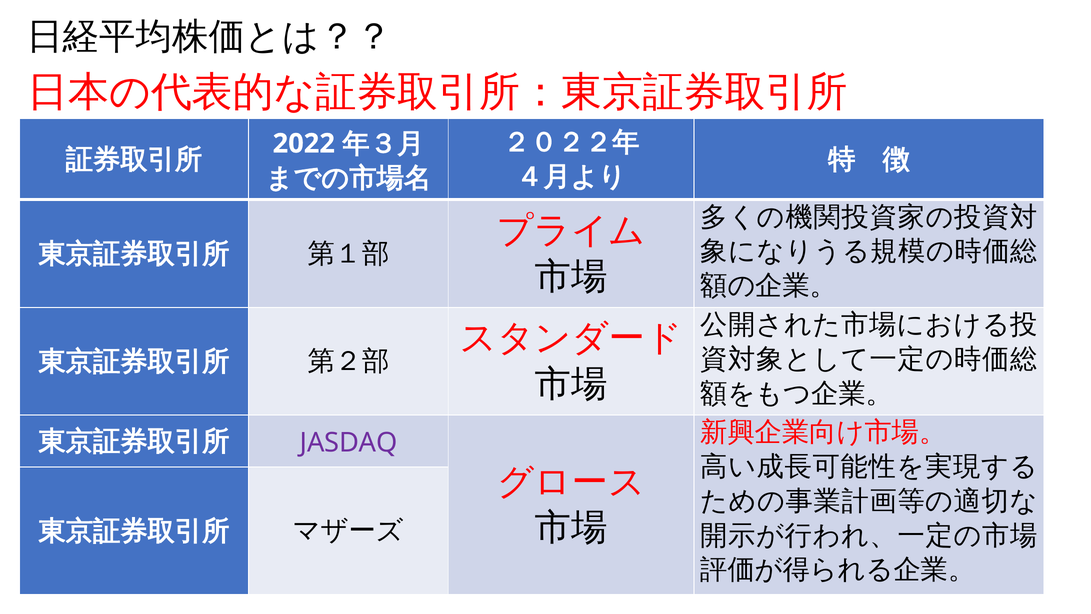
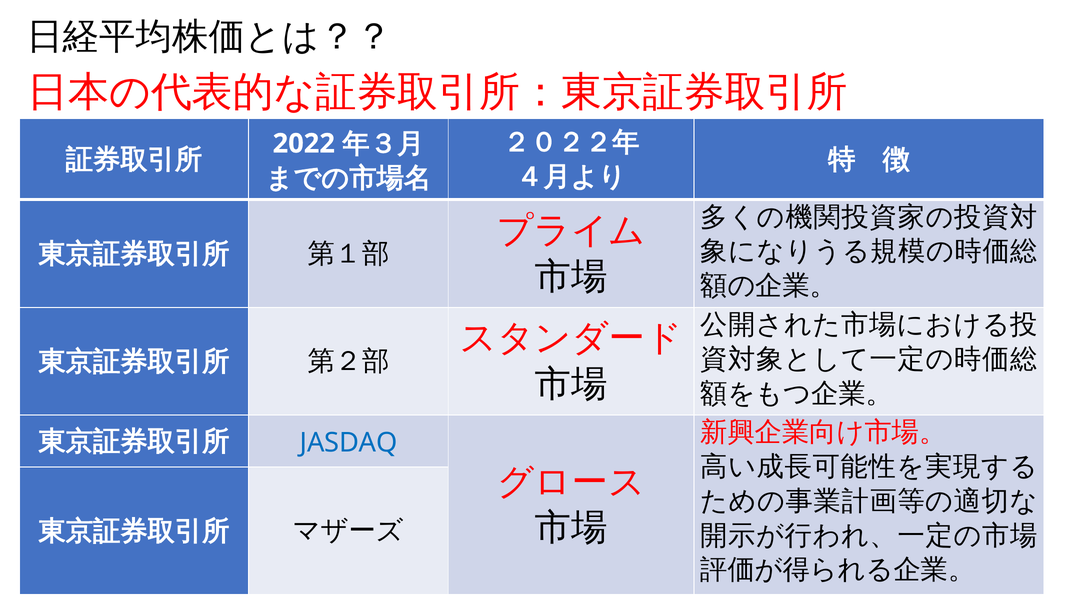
JASDAQ colour: purple -> blue (349, 442)
